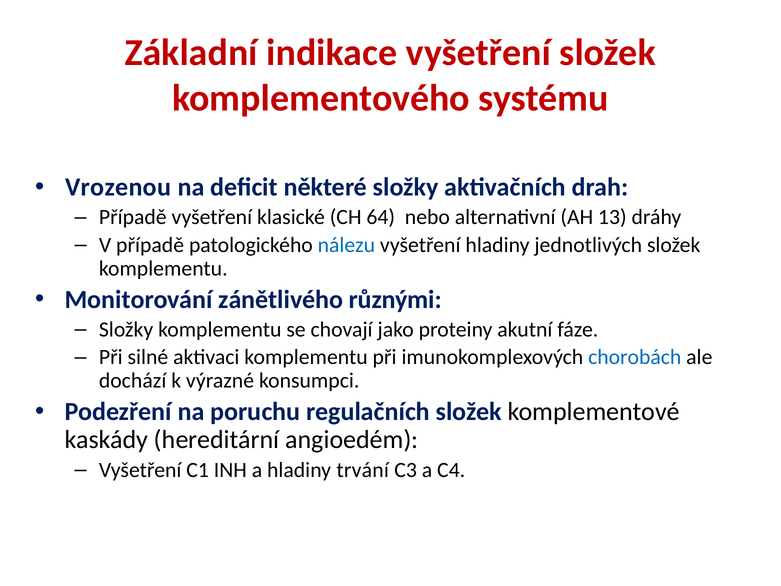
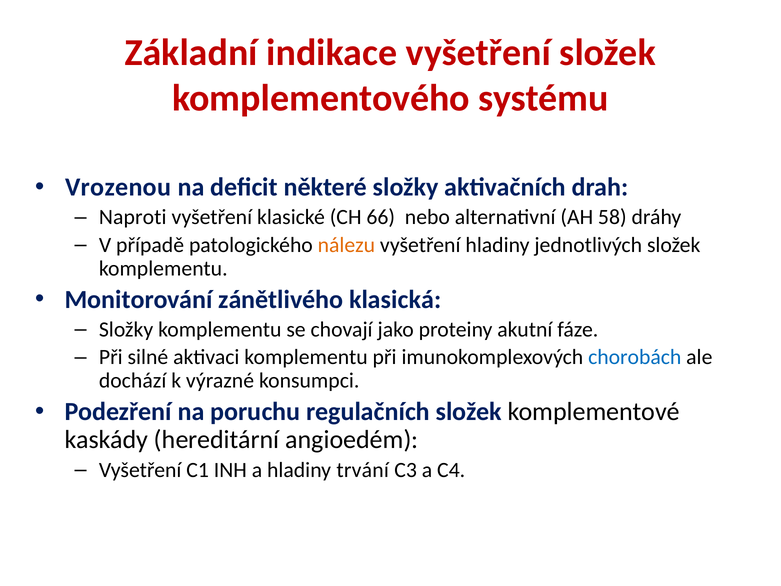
Případě: Případě -> Naproti (133, 217)
64: 64 -> 66 (381, 217)
13: 13 -> 58 (612, 217)
nálezu colour: blue -> orange (346, 245)
různými: různými -> klasická (395, 299)
